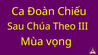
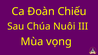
Theo: Theo -> Nuôi (64, 26)
